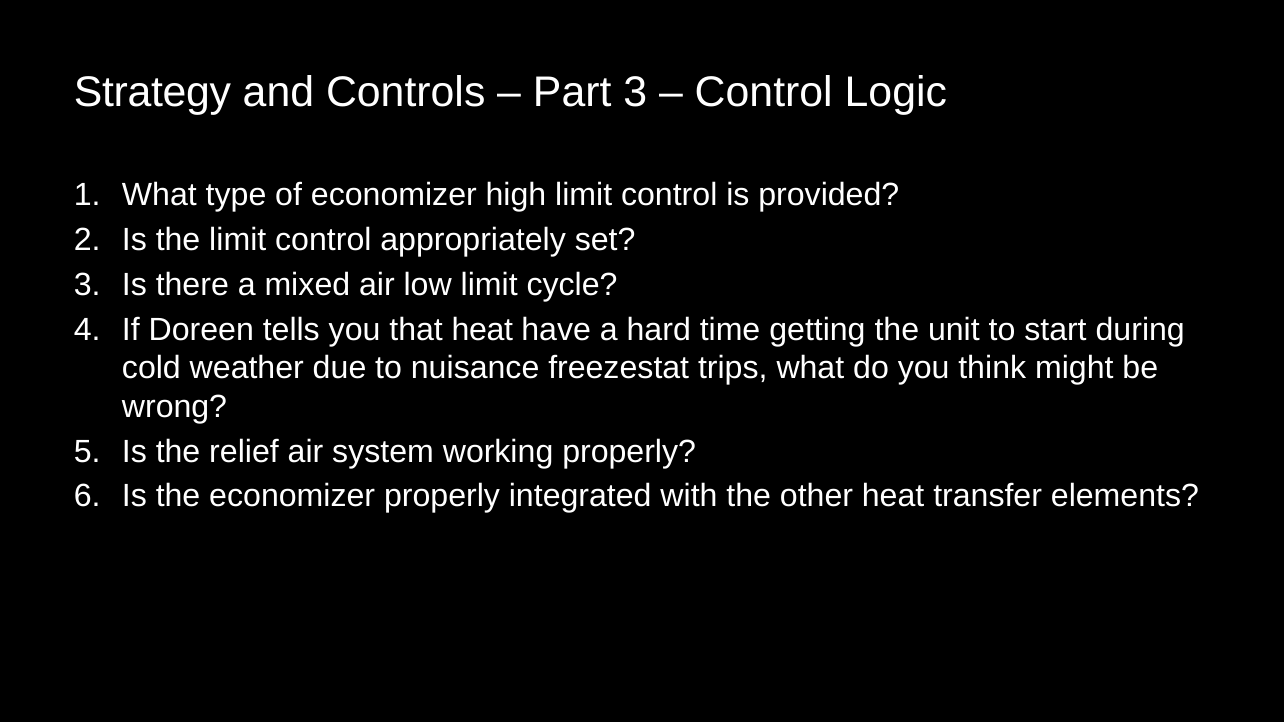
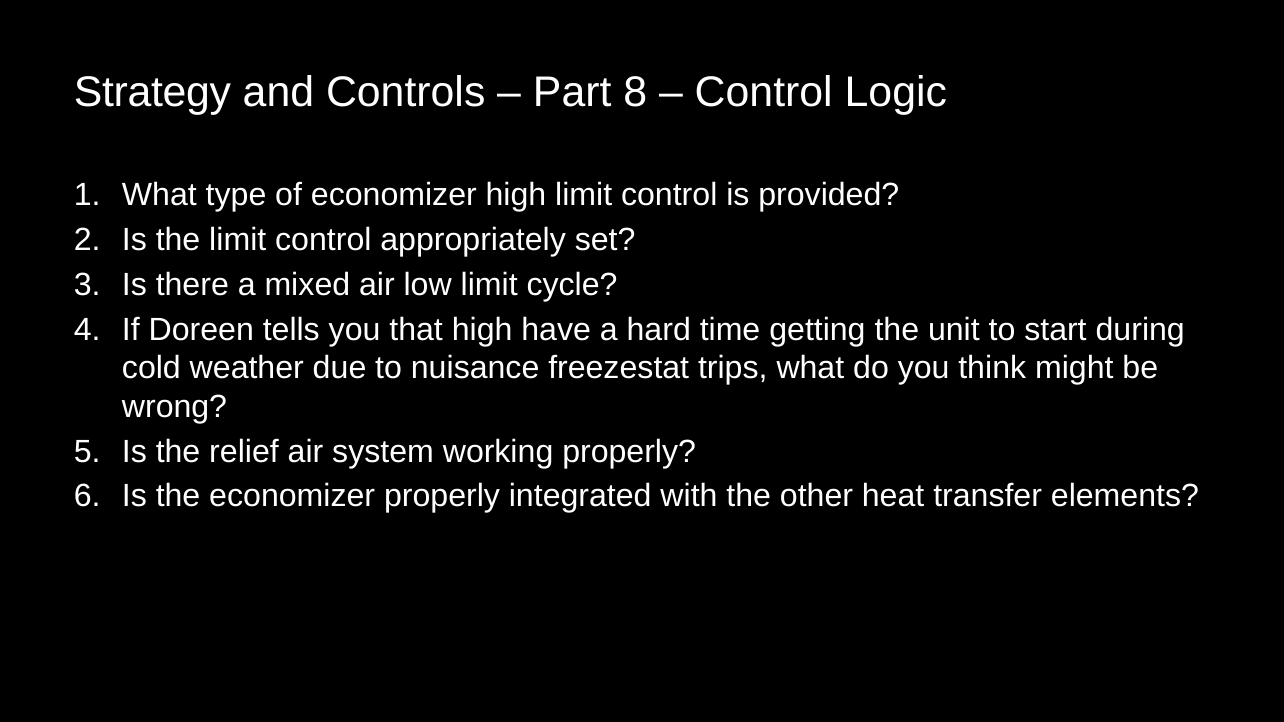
Part 3: 3 -> 8 (635, 92)
that heat: heat -> high (482, 330)
